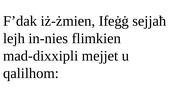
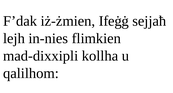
mejjet: mejjet -> kollha (100, 56)
